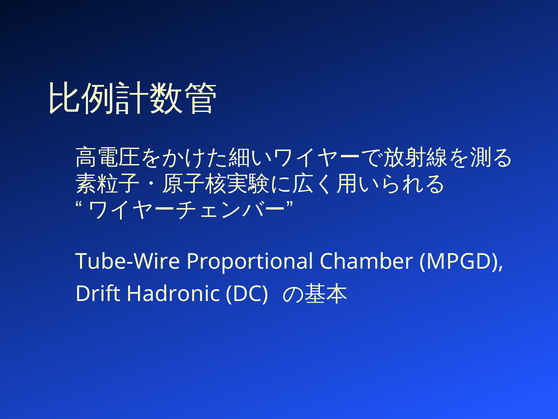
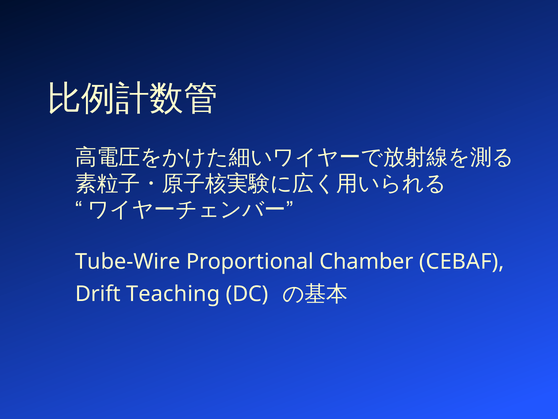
MPGD: MPGD -> CEBAF (462, 261)
Hadronic: Hadronic -> Teaching (173, 294)
